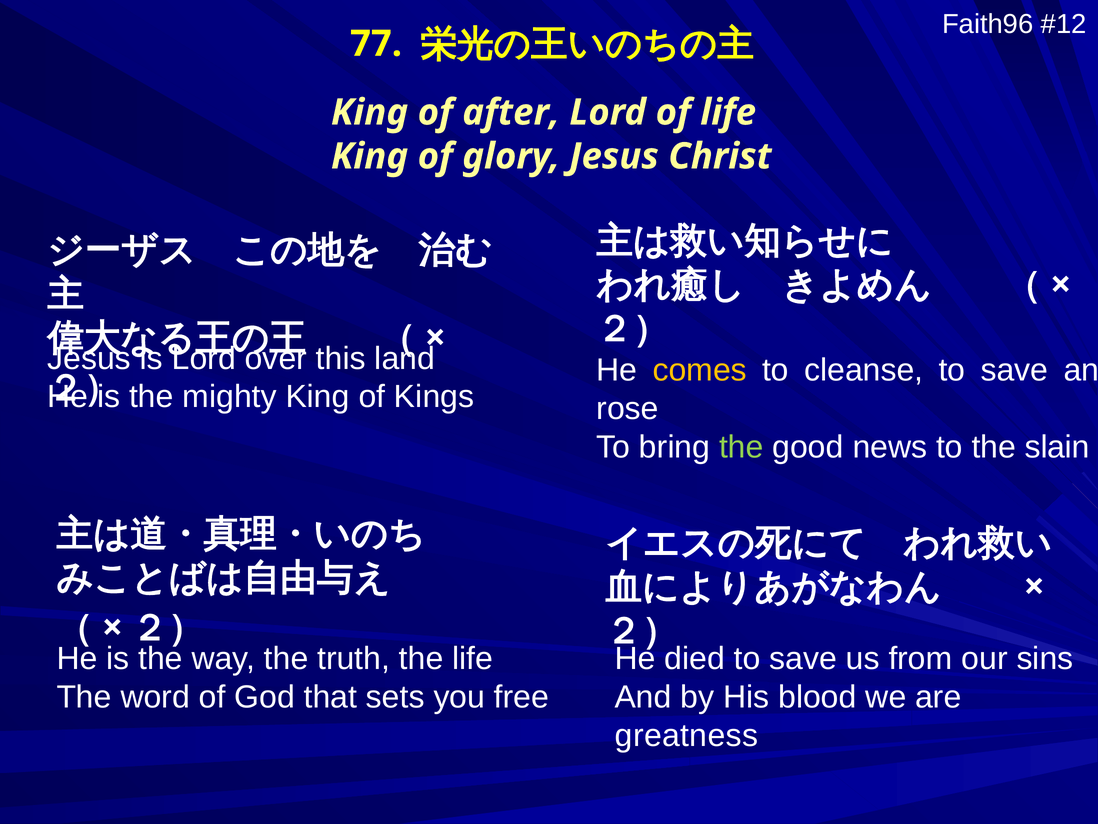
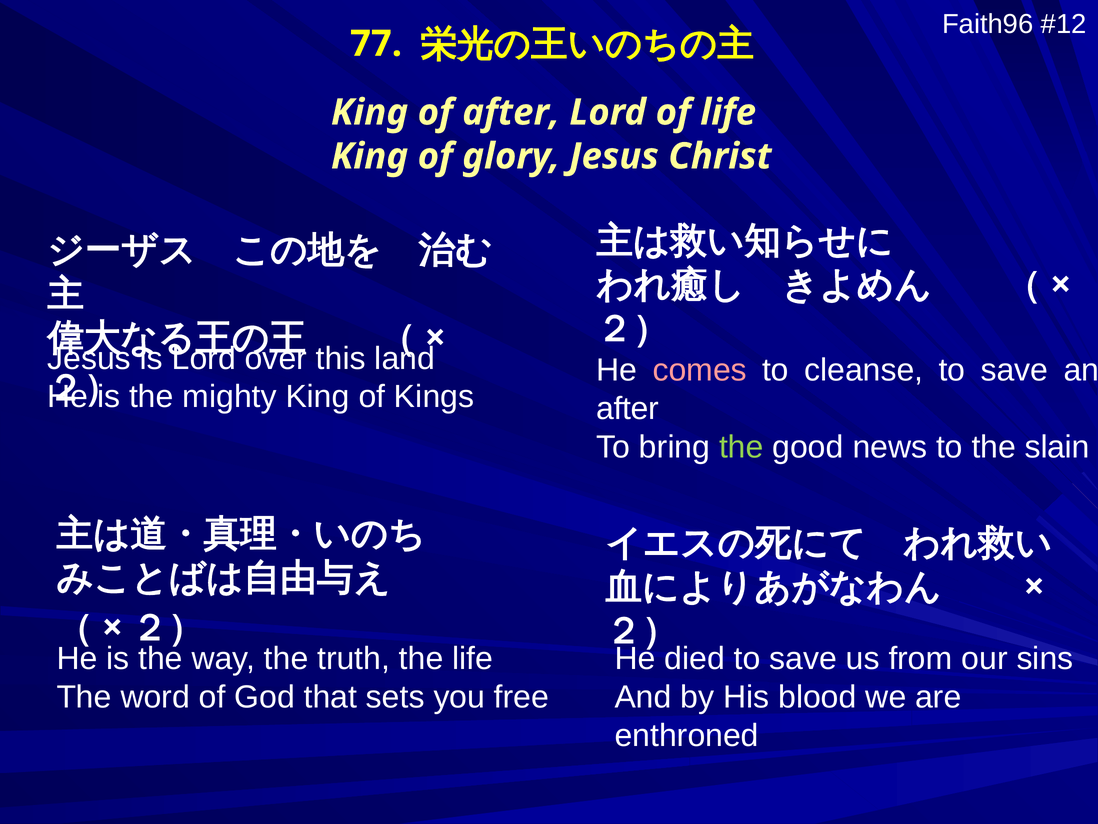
comes colour: yellow -> pink (700, 370)
rose: rose -> after (628, 408)
greatness: greatness -> enthroned (687, 735)
